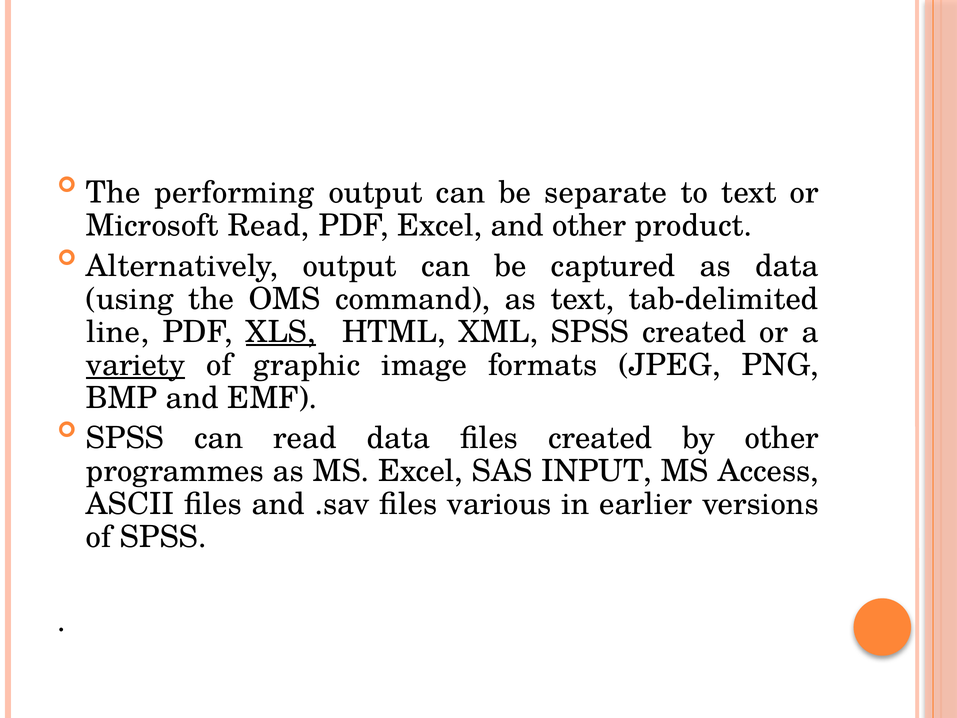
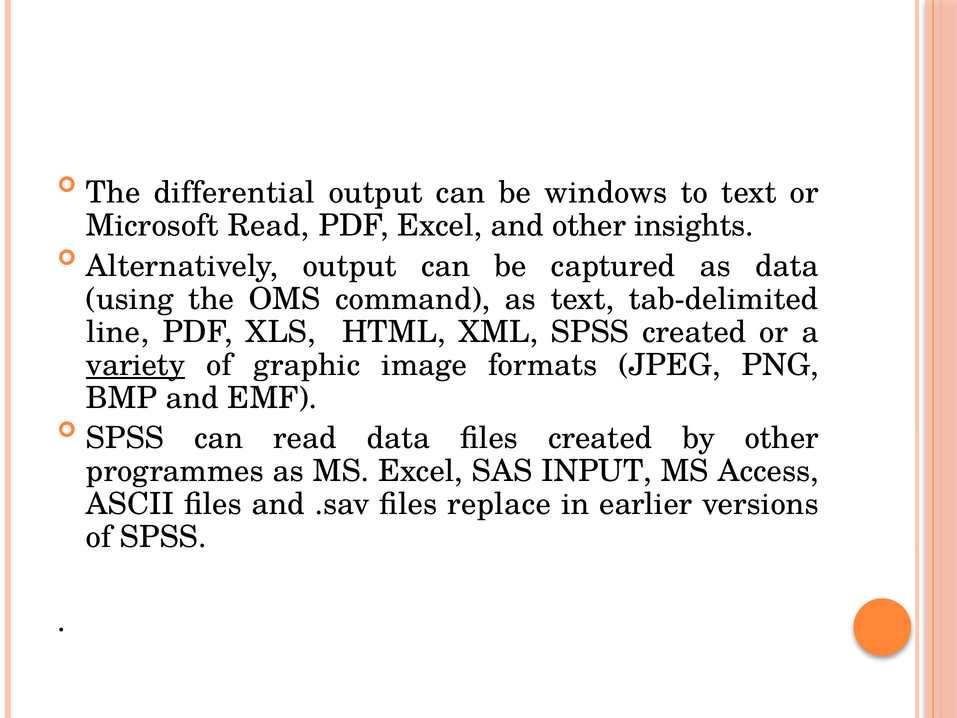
performing: performing -> differential (234, 193)
separate: separate -> windows (606, 193)
product: product -> insights (694, 226)
XLS underline: present -> none (281, 332)
various: various -> replace (499, 504)
